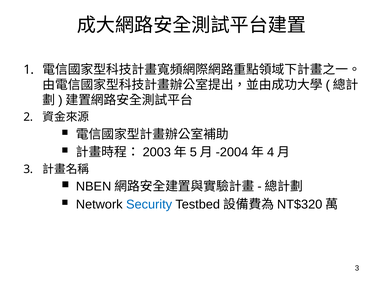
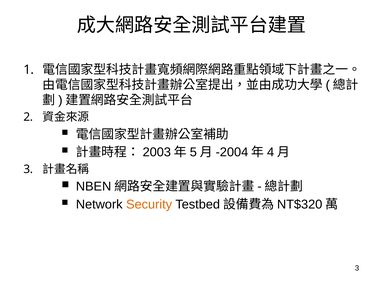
Security colour: blue -> orange (149, 204)
